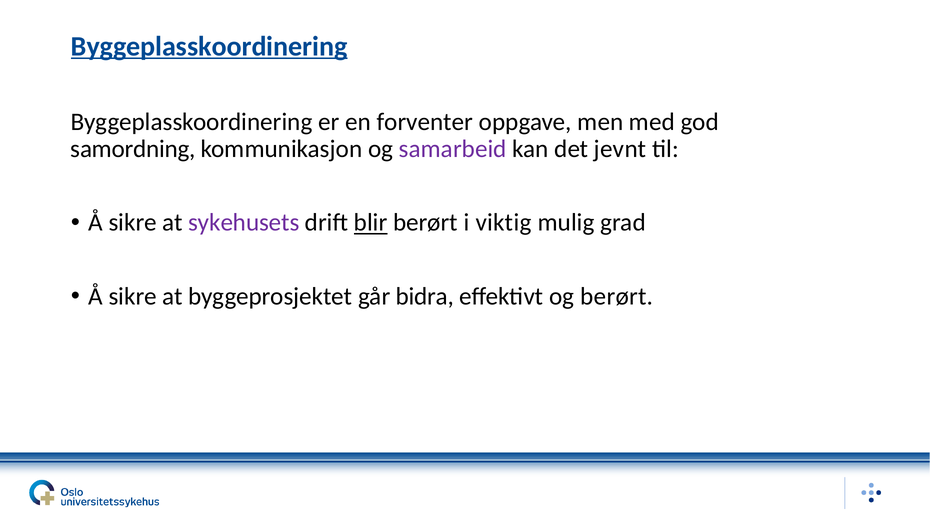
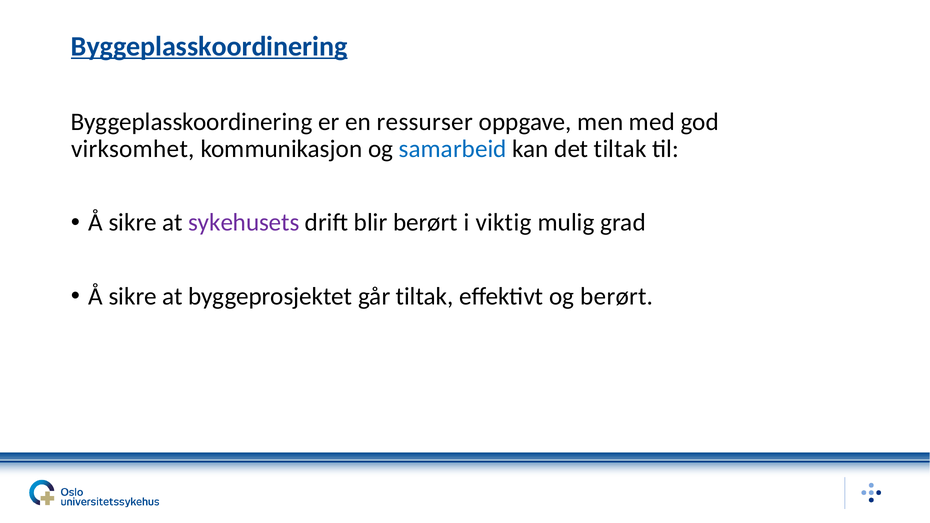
forventer: forventer -> ressurser (425, 122)
samordning: samordning -> virksomhet (133, 149)
samarbeid colour: purple -> blue (453, 149)
det jevnt: jevnt -> tiltak (620, 149)
blir underline: present -> none (371, 223)
går bidra: bidra -> tiltak (425, 297)
